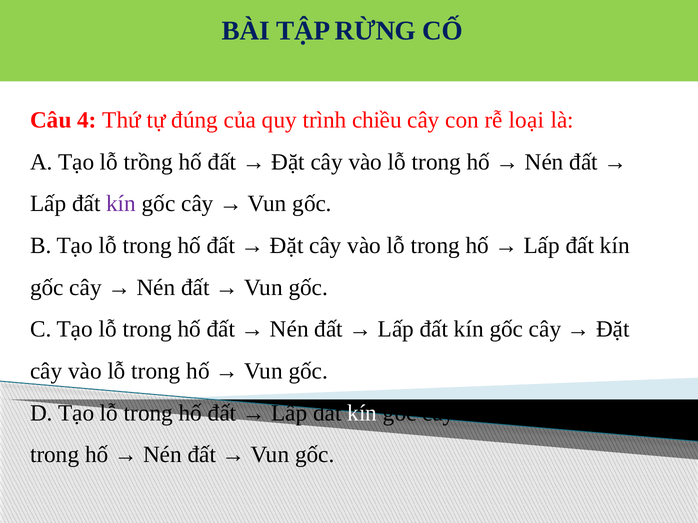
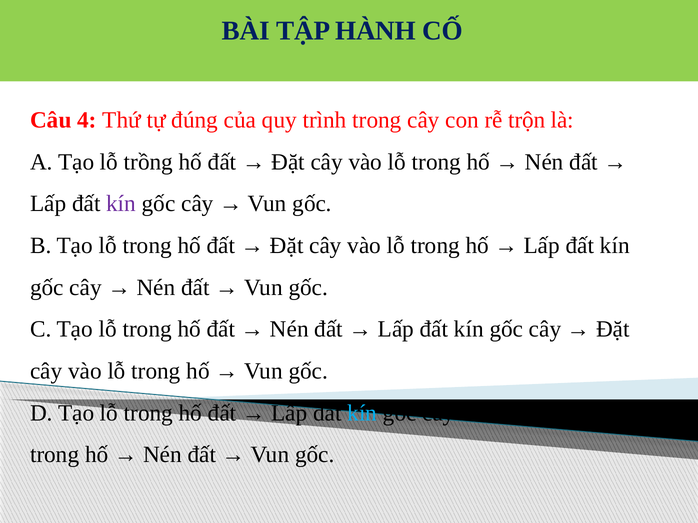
RỪNG: RỪNG -> HÀNH (376, 31)
trình chiều: chiều -> trong (377, 120)
loại: loại -> trộn (527, 120)
kín colour: white -> light blue (362, 413)
